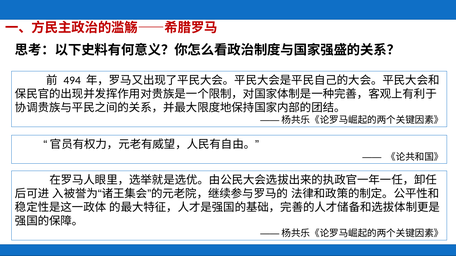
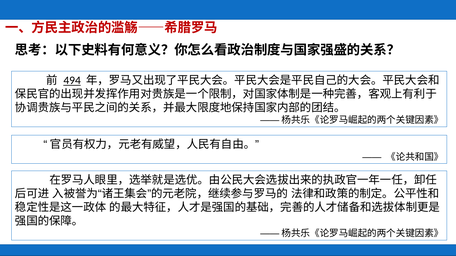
494 underline: none -> present (72, 81)
